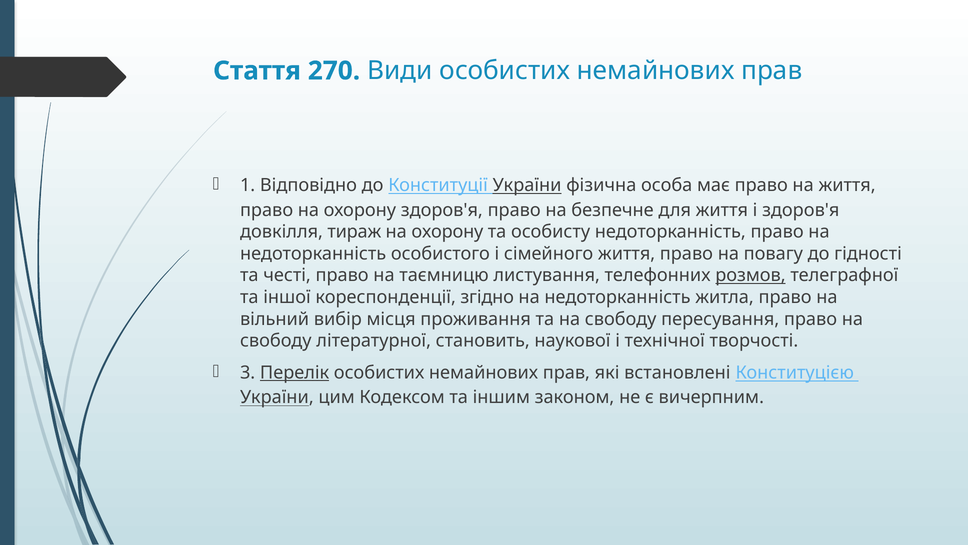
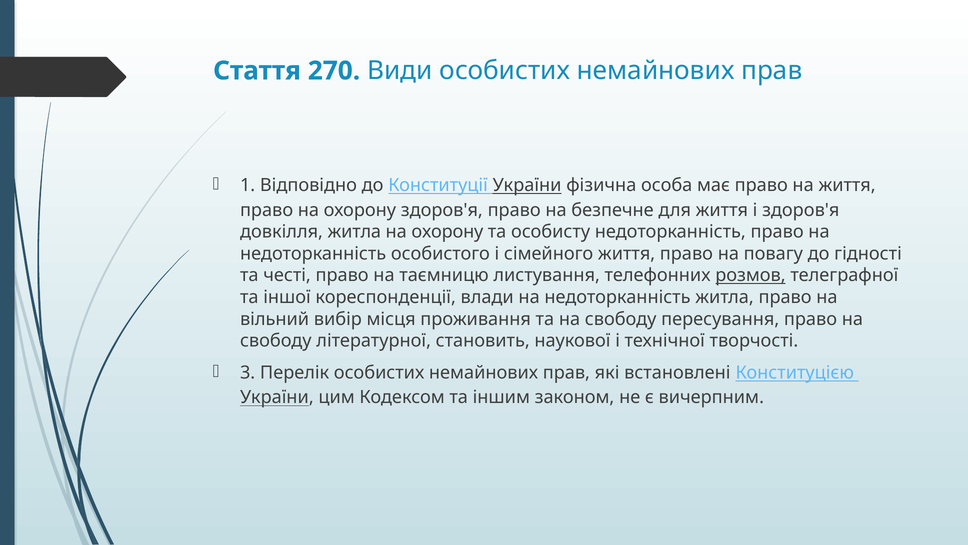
довкілля тираж: тираж -> житла (354, 232)
згідно: згідно -> влади (487, 297)
Перелік underline: present -> none (295, 372)
